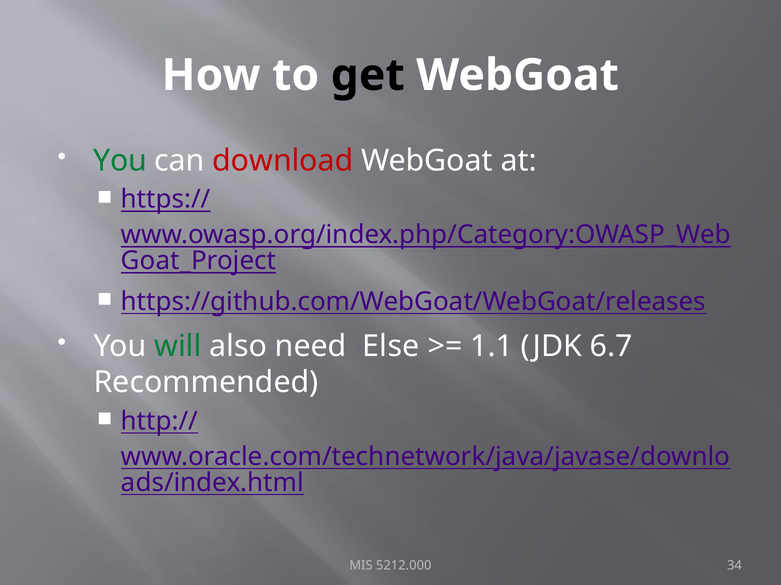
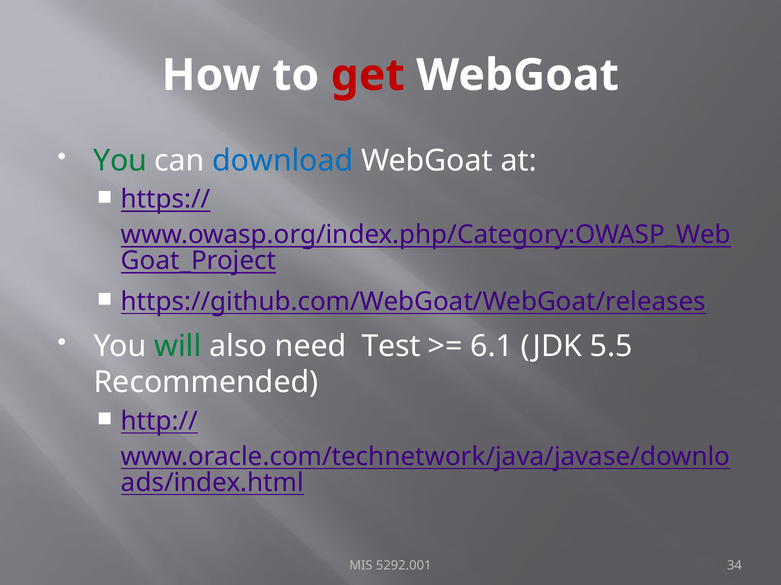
get colour: black -> red (368, 75)
download colour: red -> blue (283, 161)
Else: Else -> Test (391, 346)
1.1: 1.1 -> 6.1 (492, 346)
6.7: 6.7 -> 5.5 (611, 346)
5212.000: 5212.000 -> 5292.001 (404, 566)
